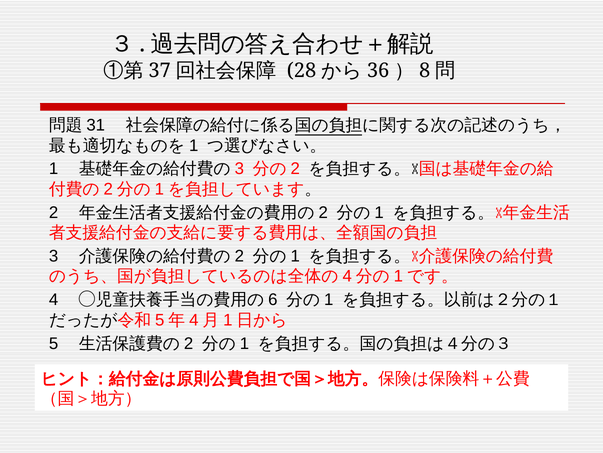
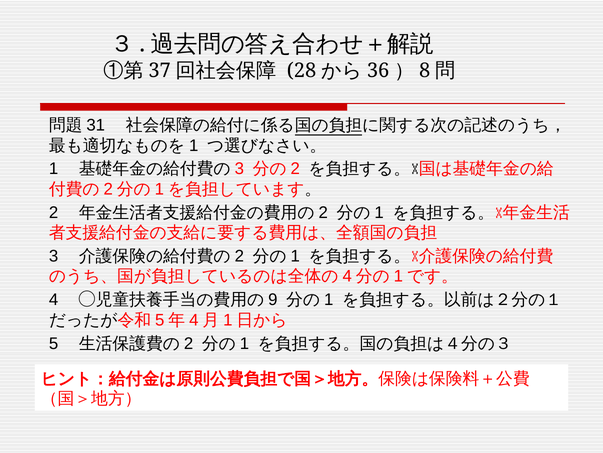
6: 6 -> 9 (273, 299)
